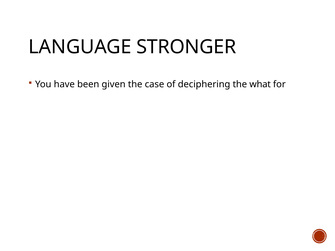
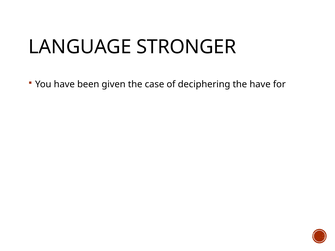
the what: what -> have (260, 84)
